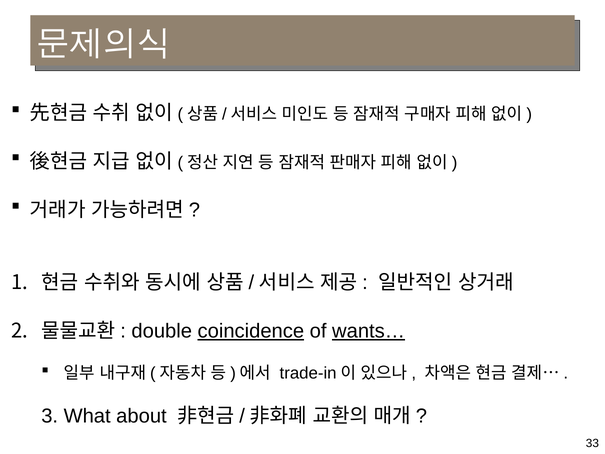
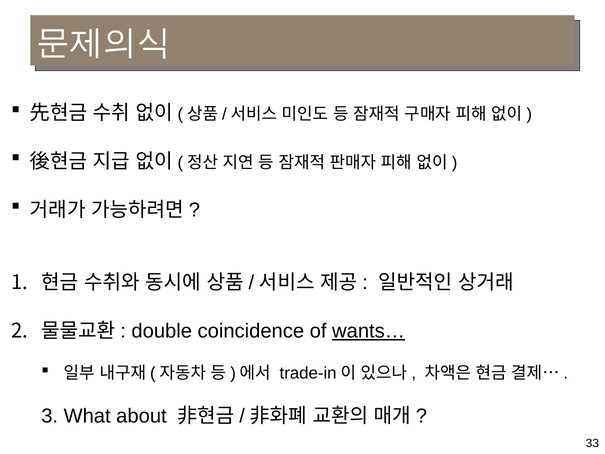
coincidence underline: present -> none (251, 331)
